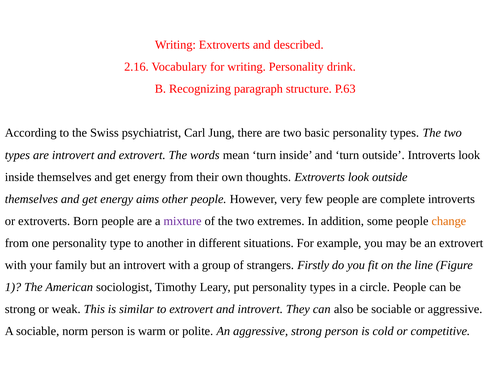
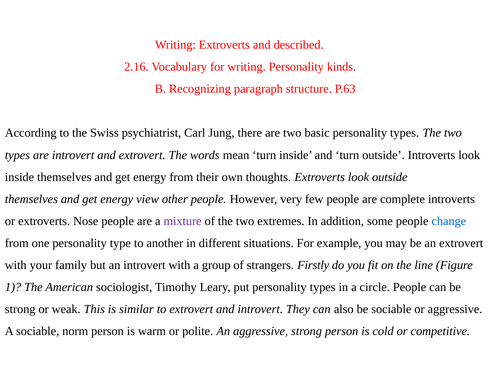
drink: drink -> kinds (341, 67)
aims: aims -> view (148, 199)
Born: Born -> Nose (86, 221)
change colour: orange -> blue (449, 221)
